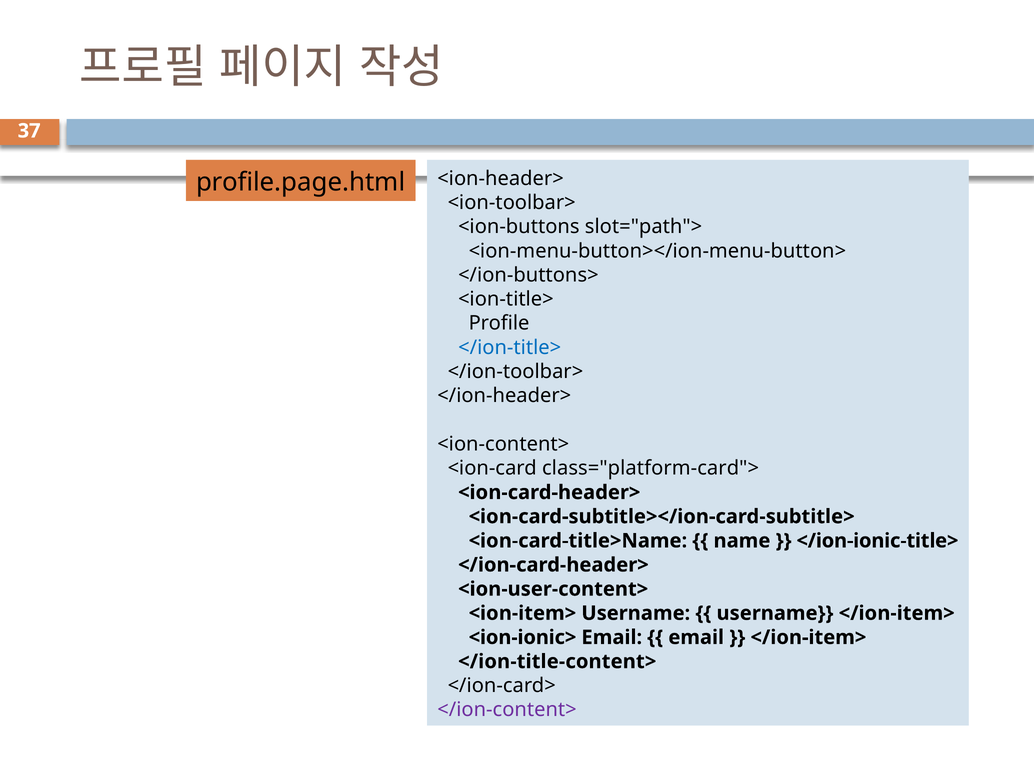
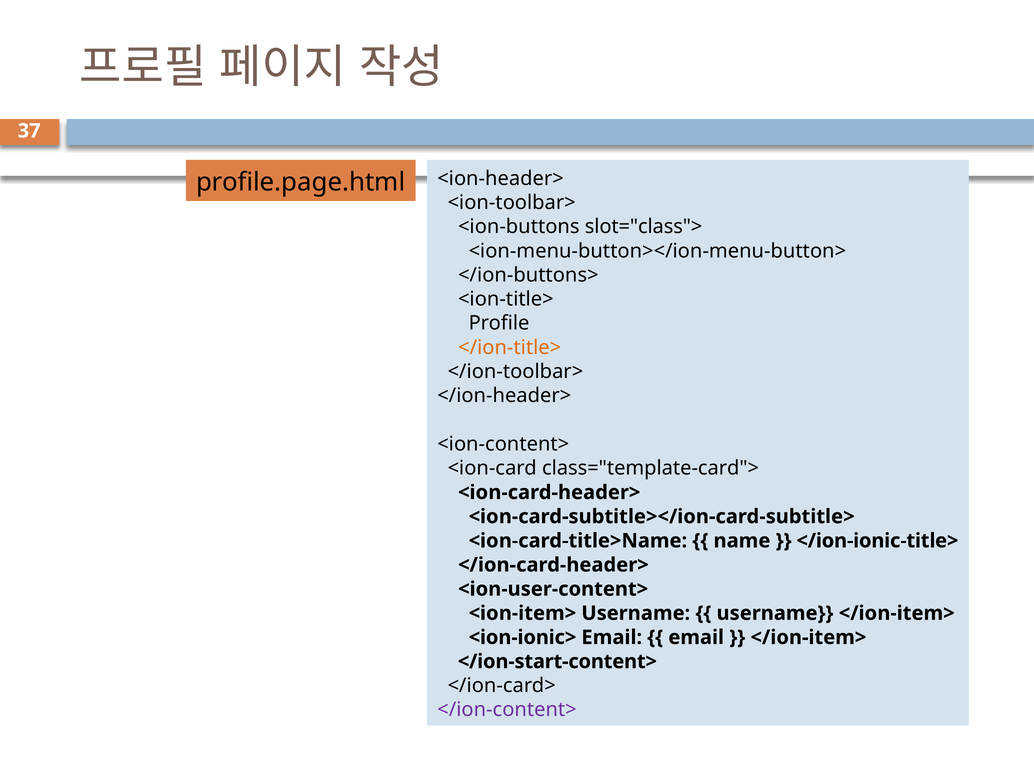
slot="path">: slot="path"> -> slot="class"> (644, 227)
</ion-title> colour: blue -> orange (510, 347)
class="platform-card">: class="platform-card"> -> class="template-card"> (651, 468)
</ion-title-content>: </ion-title-content> -> </ion-start-content> (557, 661)
